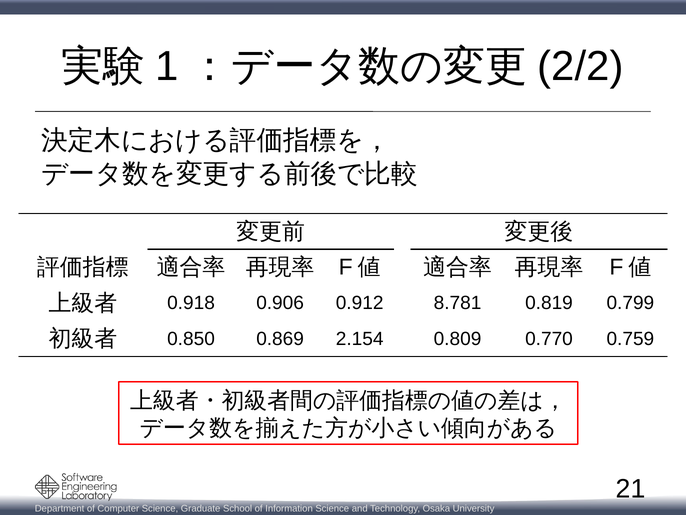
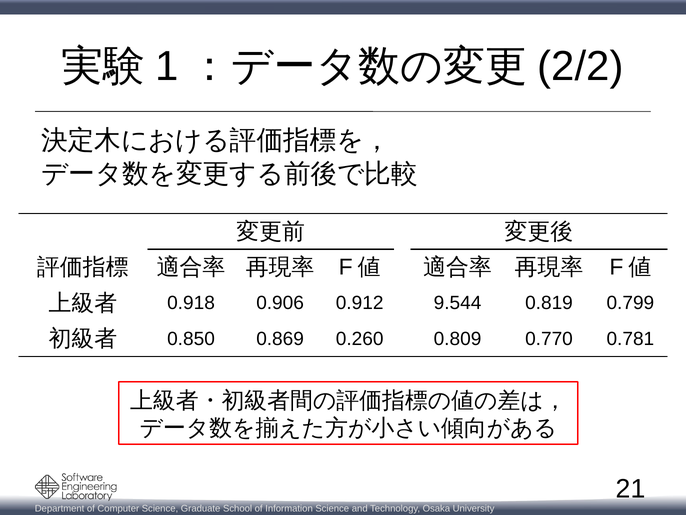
8.781: 8.781 -> 9.544 (458, 303)
2.154: 2.154 -> 0.260 (360, 339)
0.759: 0.759 -> 0.781 (630, 339)
